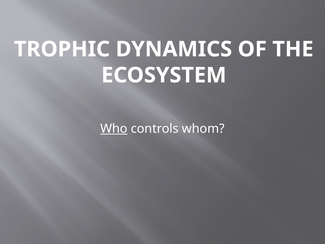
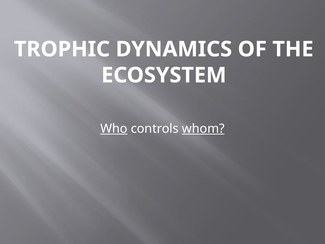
whom underline: none -> present (203, 128)
